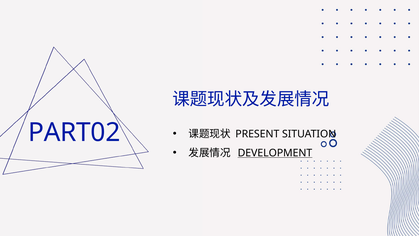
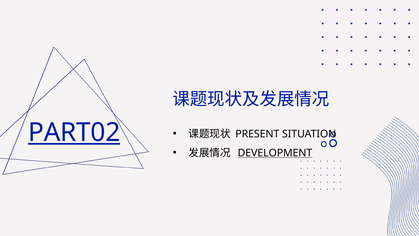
PART02 underline: none -> present (74, 132)
